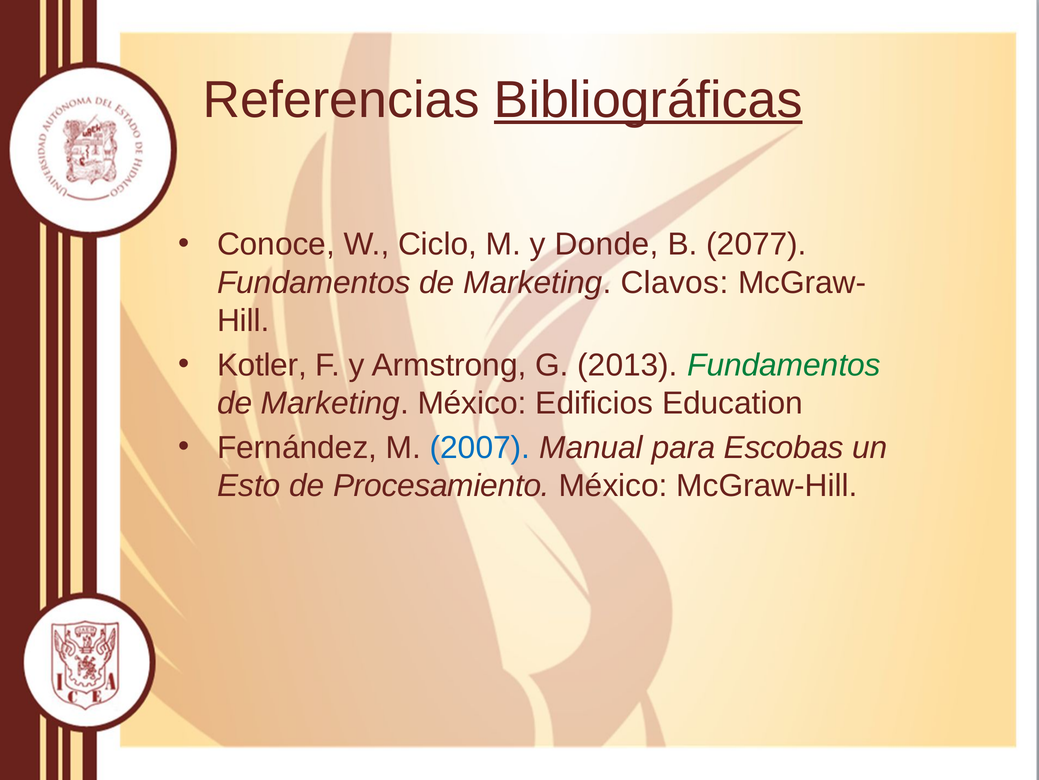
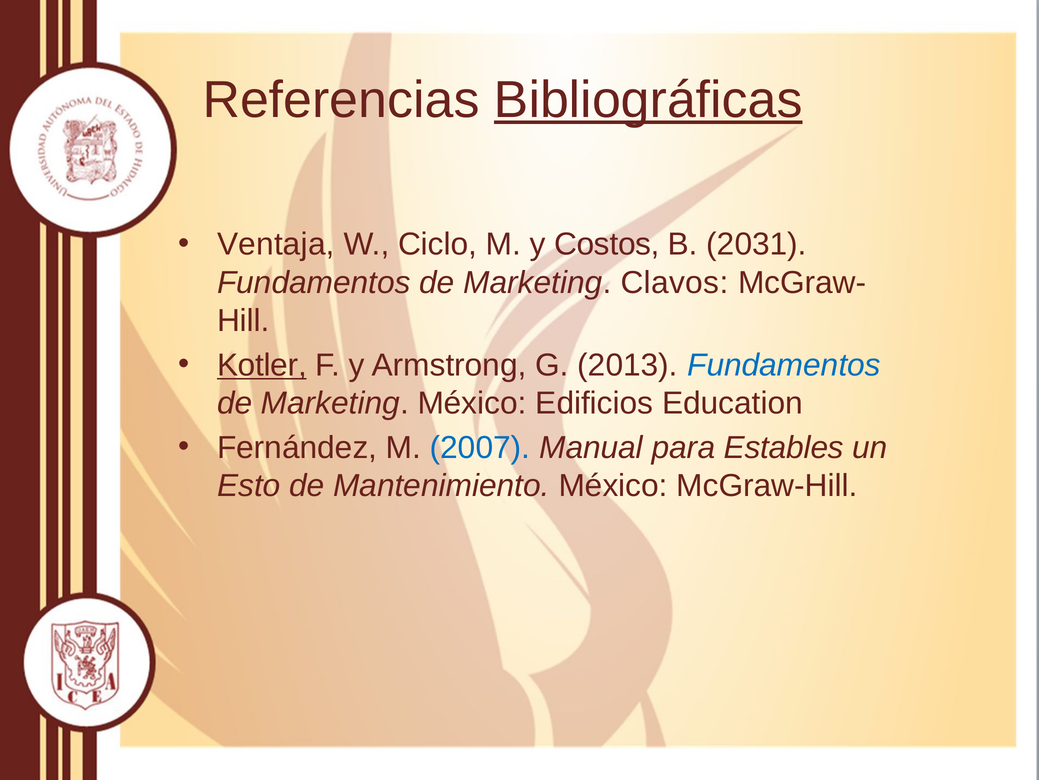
Conoce: Conoce -> Ventaja (276, 244)
Donde: Donde -> Costos (607, 244)
2077: 2077 -> 2031 (757, 244)
Kotler underline: none -> present (262, 365)
Fundamentos colour: green -> blue (784, 365)
Escobas: Escobas -> Estables (784, 447)
Procesamiento: Procesamiento -> Mantenimiento (441, 485)
